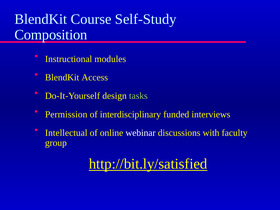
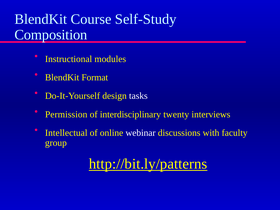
Access: Access -> Format (95, 77)
tasks colour: light green -> white (138, 96)
funded: funded -> twenty (176, 114)
http://bit.ly/satisfied: http://bit.ly/satisfied -> http://bit.ly/patterns (148, 164)
